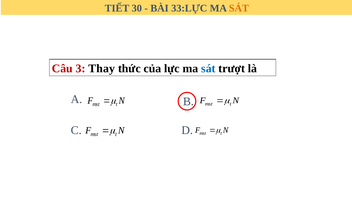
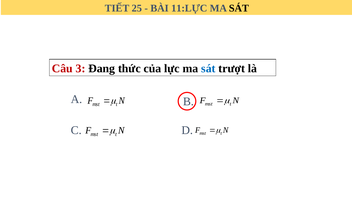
30: 30 -> 25 (137, 8)
33:LỰC: 33:LỰC -> 11:LỰC (189, 8)
SÁT colour: orange -> black (239, 8)
Thay: Thay -> Đang (102, 68)
